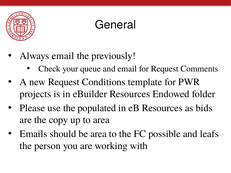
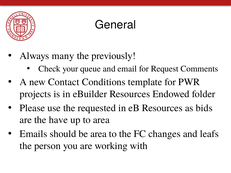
Always email: email -> many (63, 56)
new Request: Request -> Contact (64, 82)
populated: populated -> requested (97, 108)
copy: copy -> have (58, 120)
possible: possible -> changes (164, 134)
